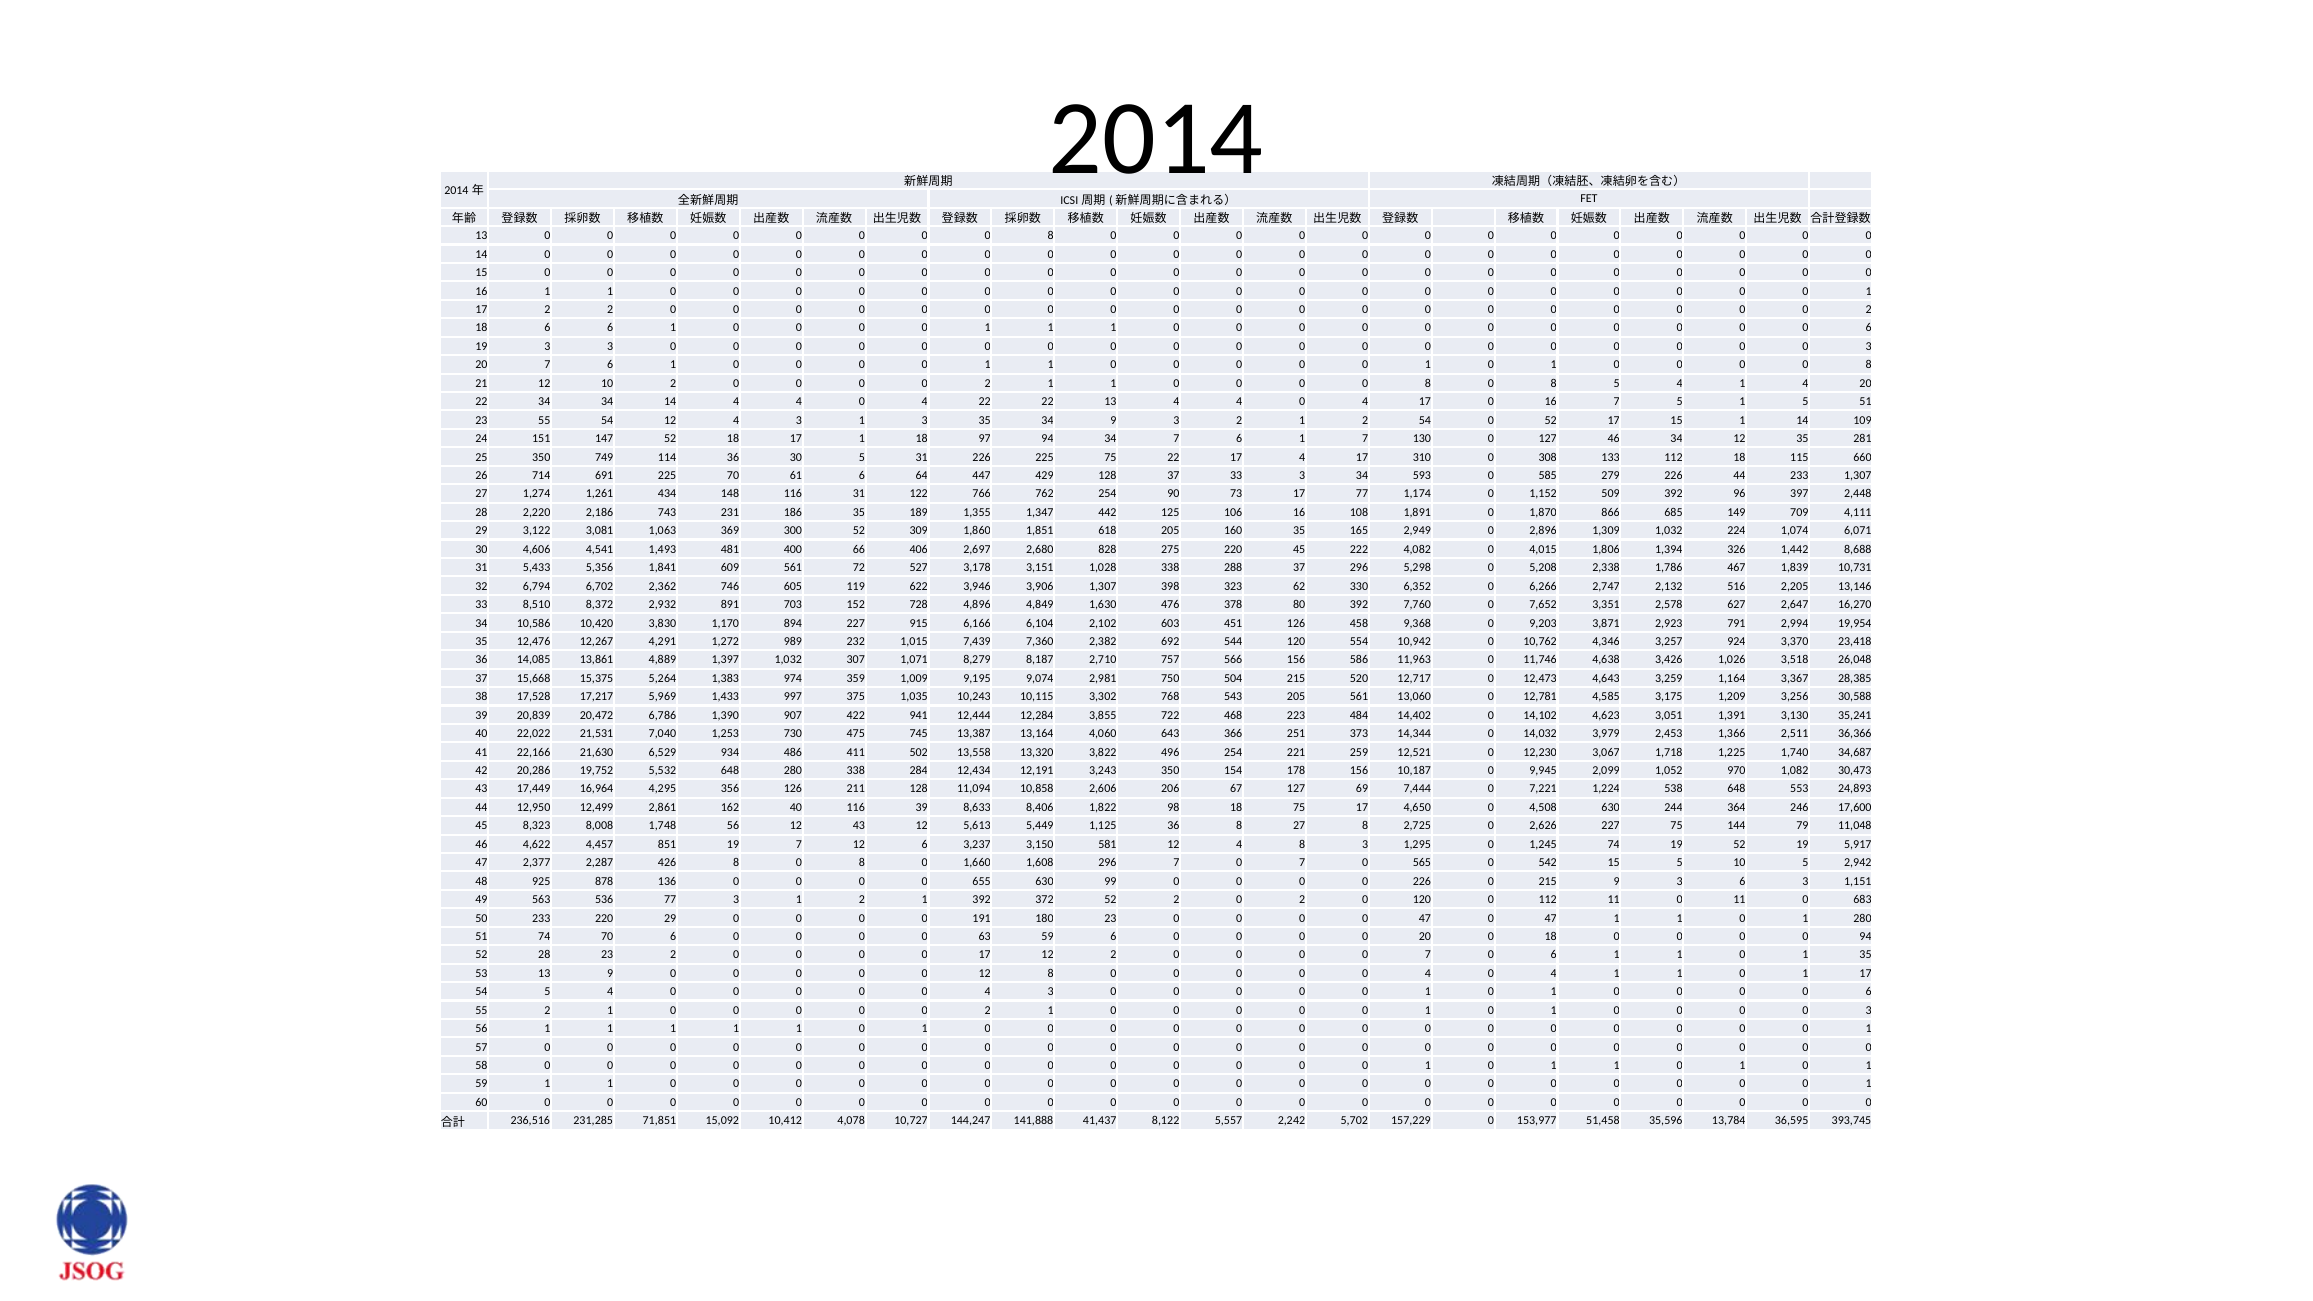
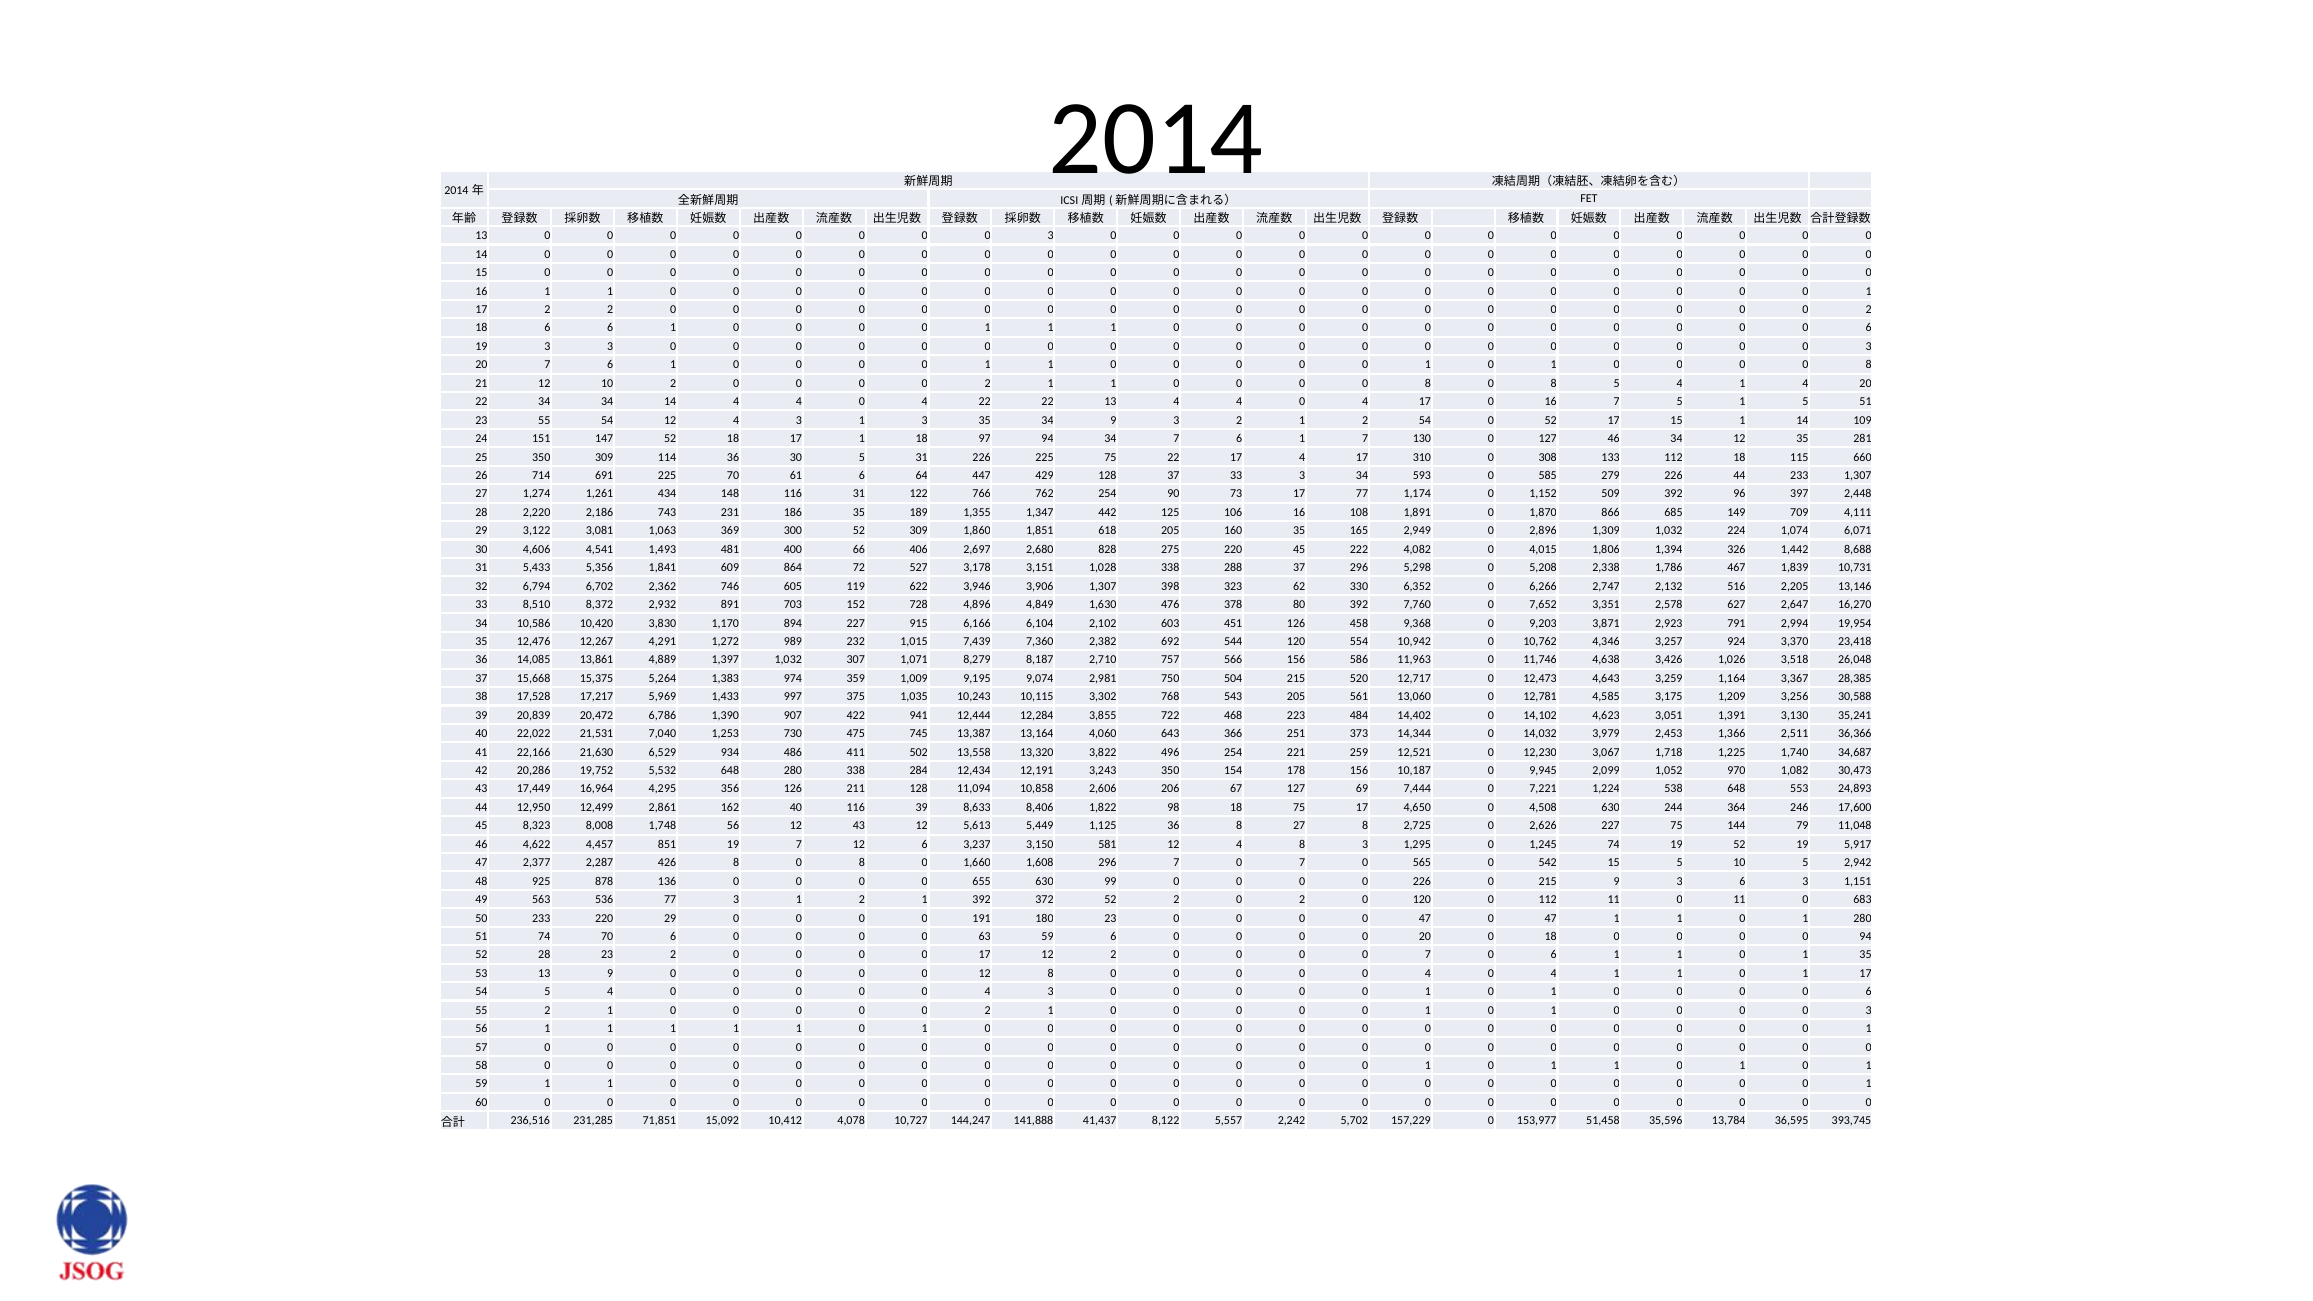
8: 8 -> 3 (1051, 236)
350 749: 749 -> 309 (604, 457)
609 561: 561 -> 864 (793, 568)
